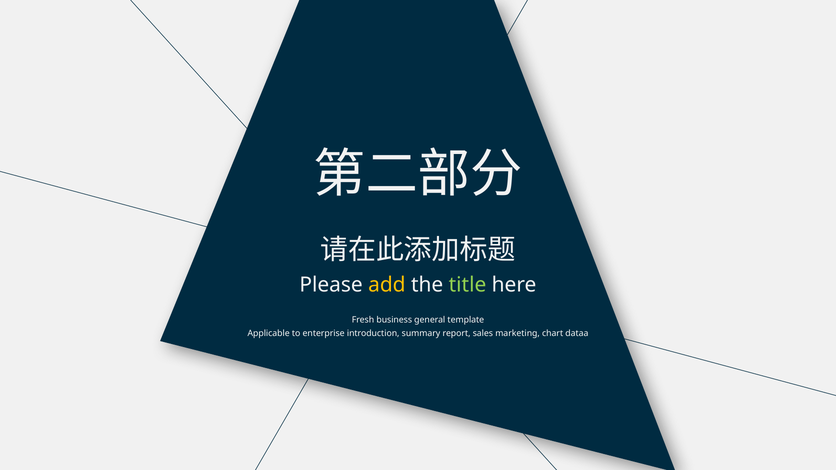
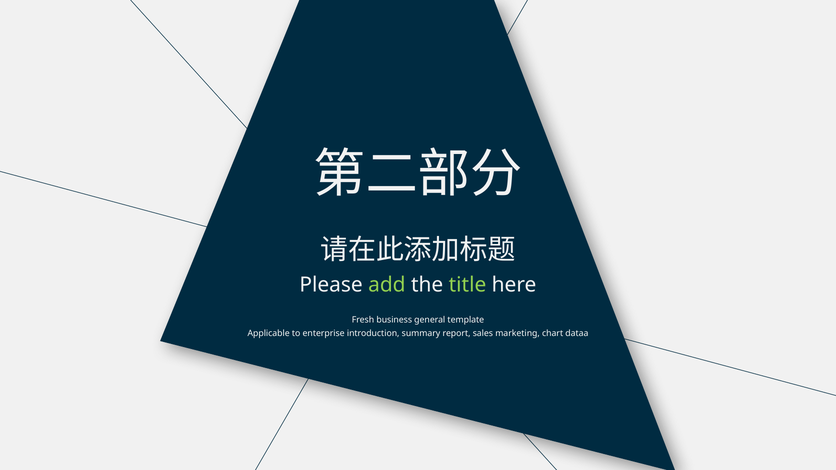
add colour: yellow -> light green (387, 285)
